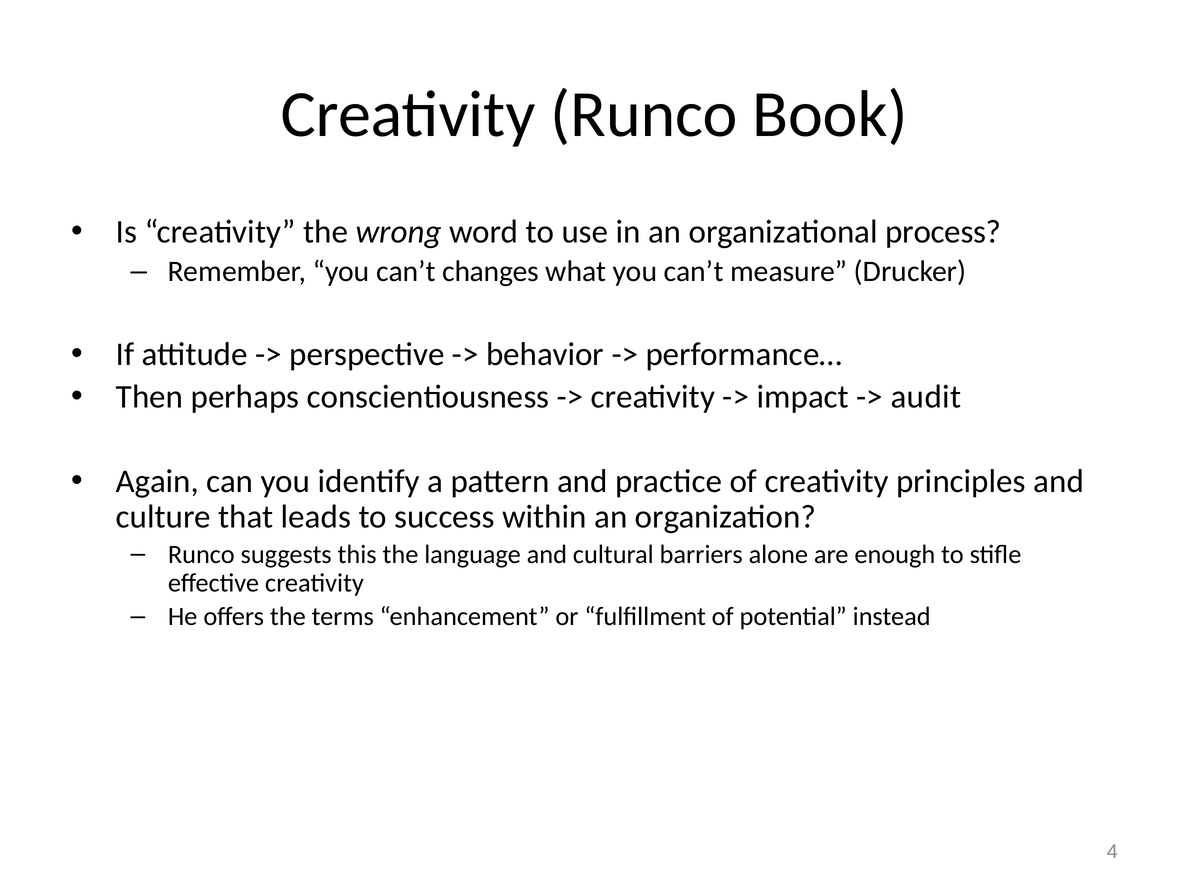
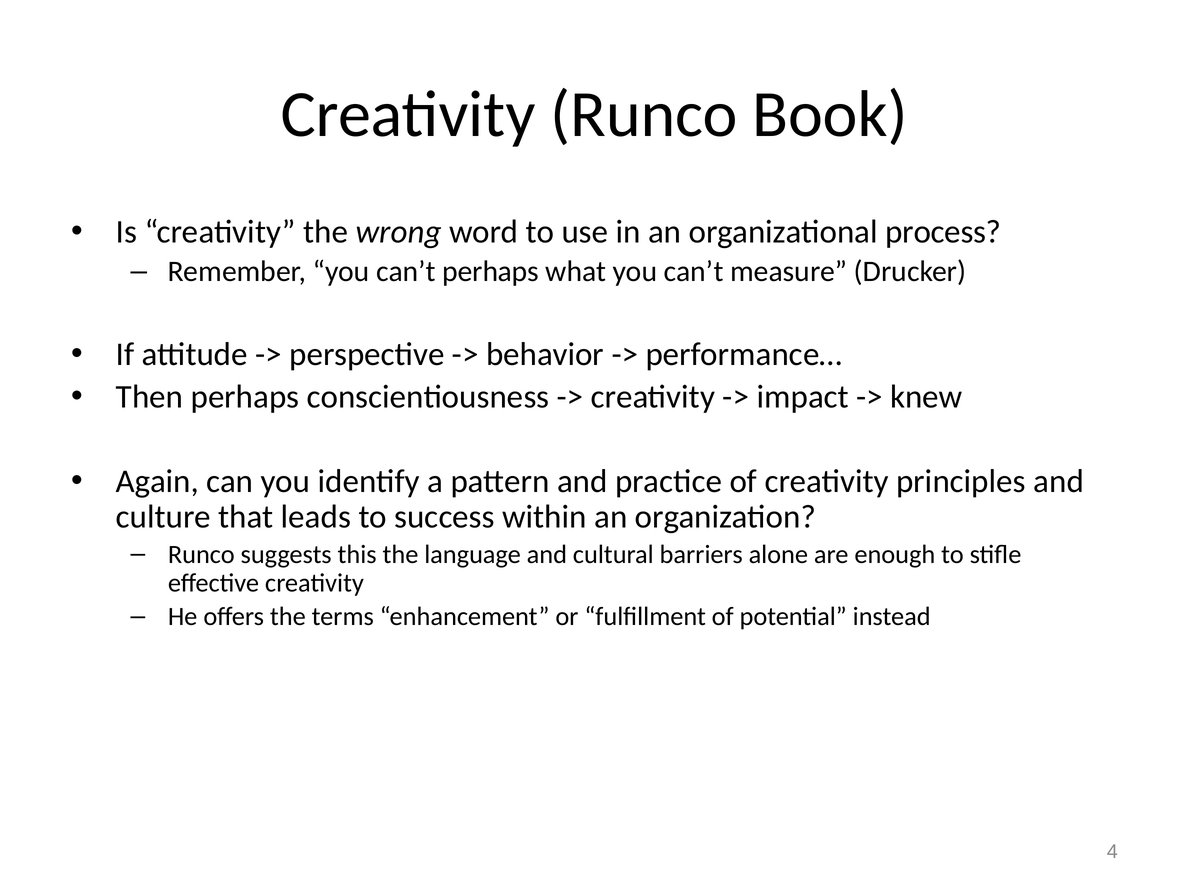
can’t changes: changes -> perhaps (491, 272)
audit: audit -> knew (926, 397)
